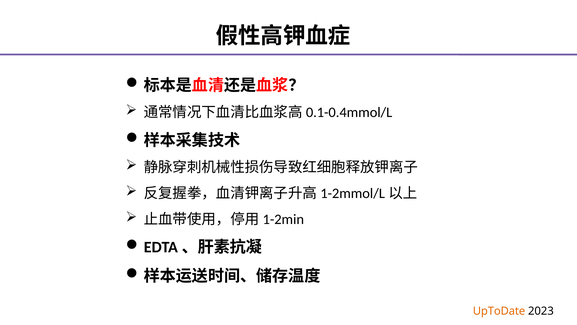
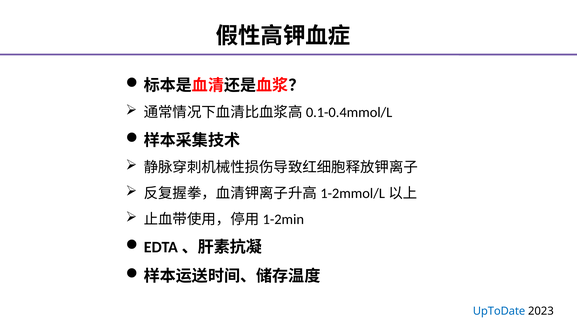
UpToDate colour: orange -> blue (499, 311)
